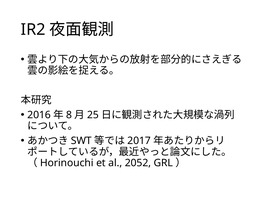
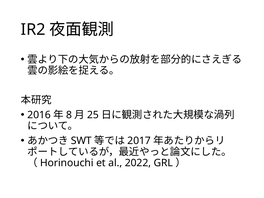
2052: 2052 -> 2022 (138, 163)
